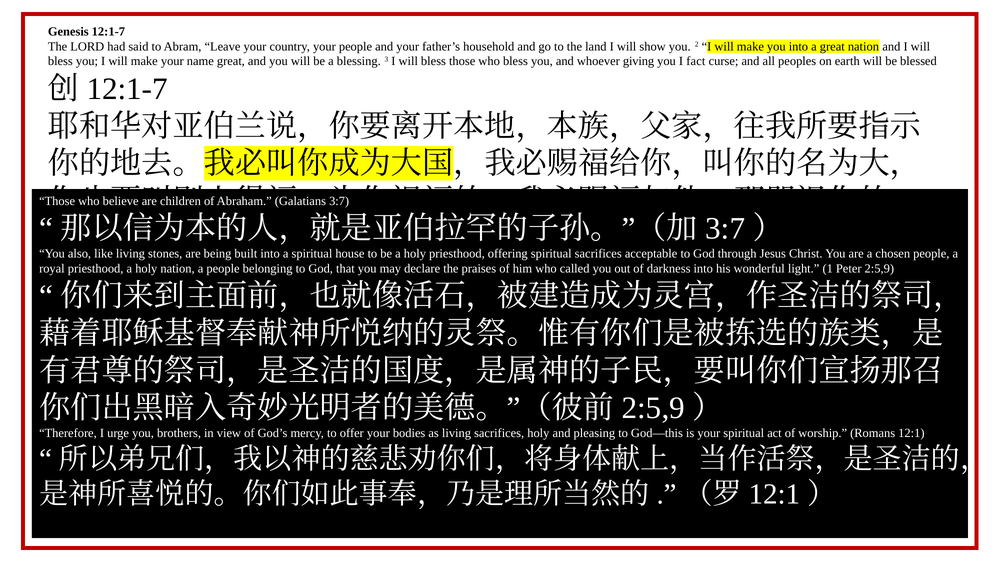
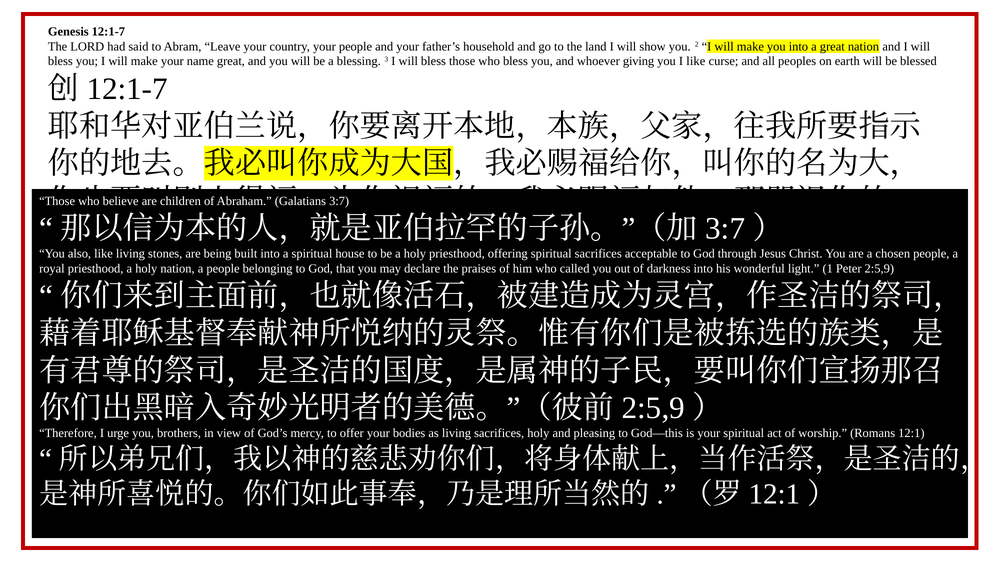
I fact: fact -> like (696, 61)
